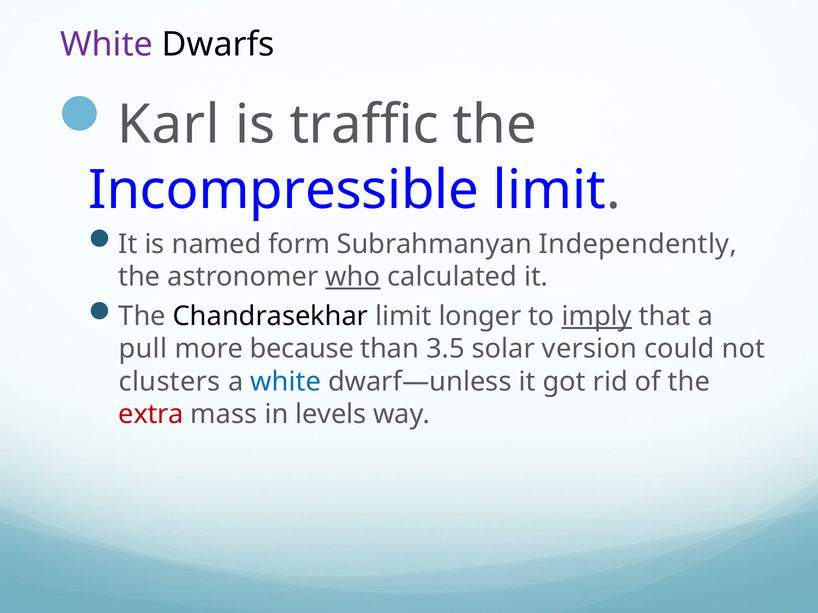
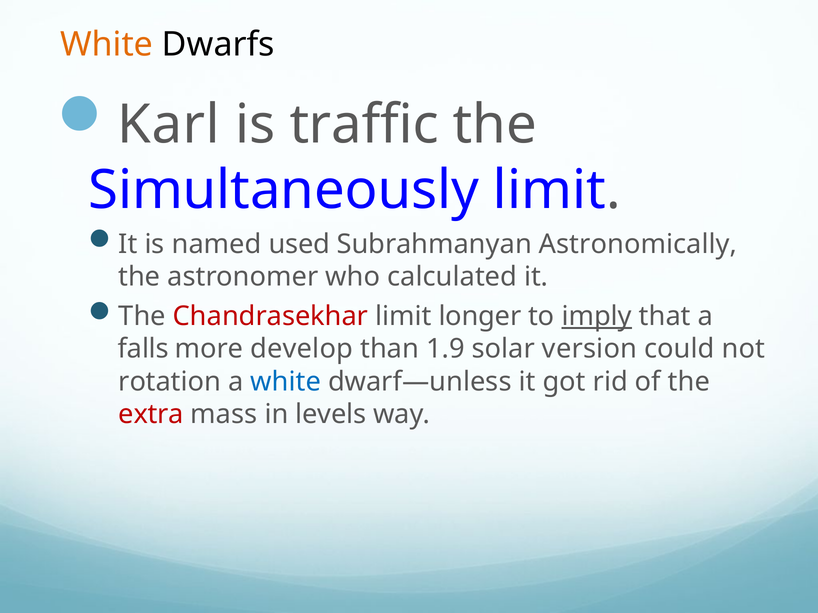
White colour: purple -> orange (107, 45)
Incompressible: Incompressible -> Simultaneously (284, 190)
form: form -> used (299, 244)
Independently: Independently -> Astronomically (638, 244)
who underline: present -> none (353, 277)
Chandrasekhar colour: black -> red (270, 317)
pull: pull -> falls (143, 349)
because: because -> develop (302, 349)
3.5: 3.5 -> 1.9 (445, 349)
clusters: clusters -> rotation (170, 382)
